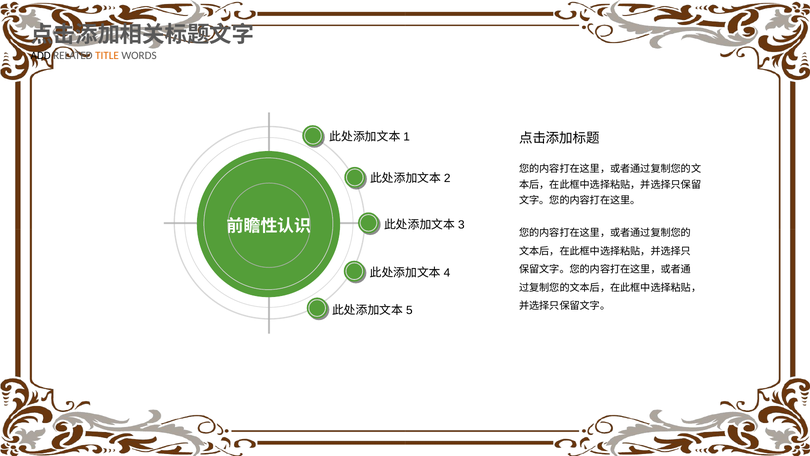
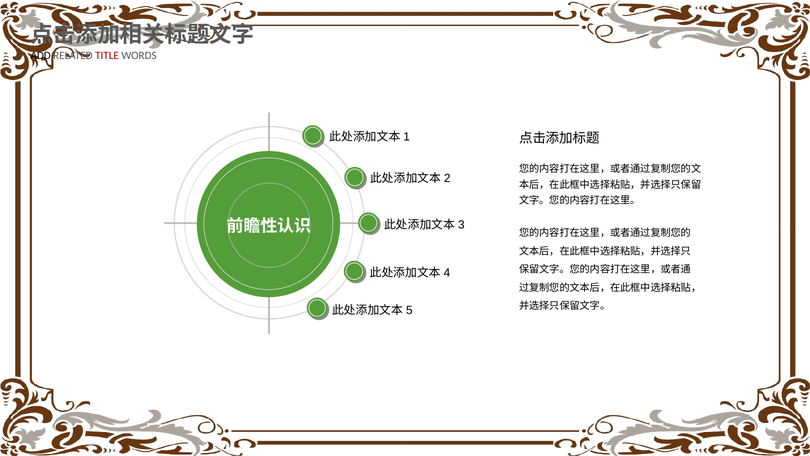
TITLE colour: orange -> red (107, 55)
